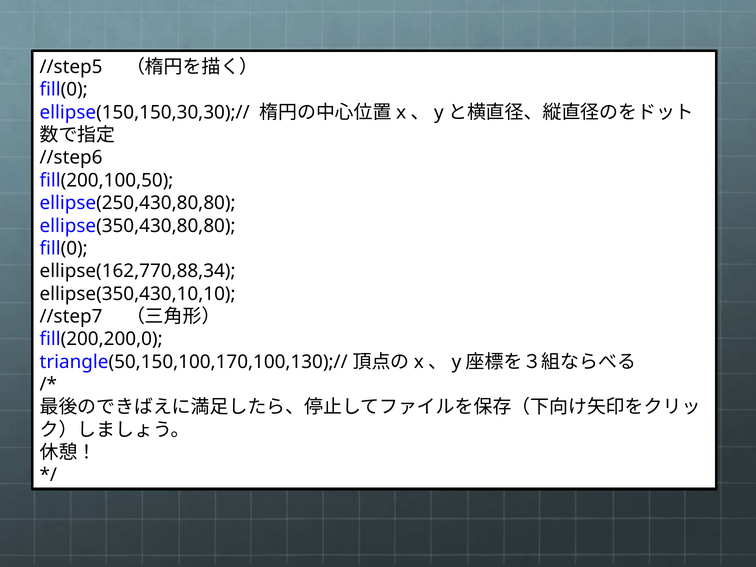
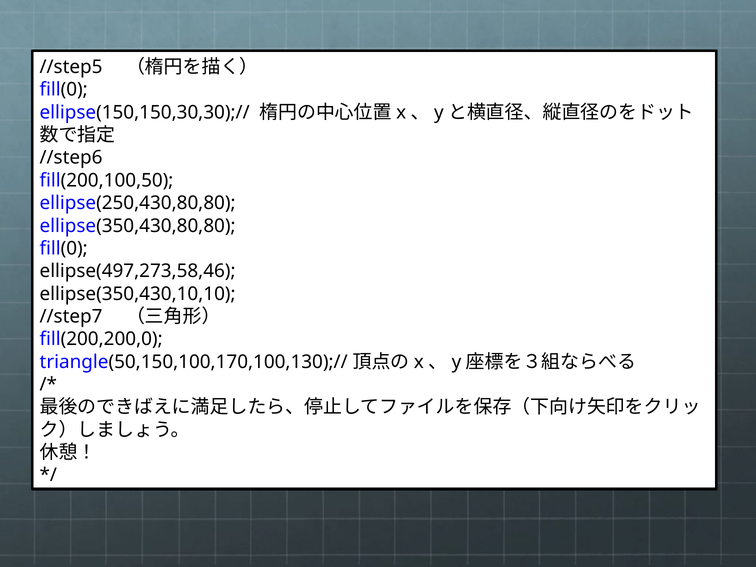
ellipse(162,770,88,34: ellipse(162,770,88,34 -> ellipse(497,273,58,46 (138, 271)
